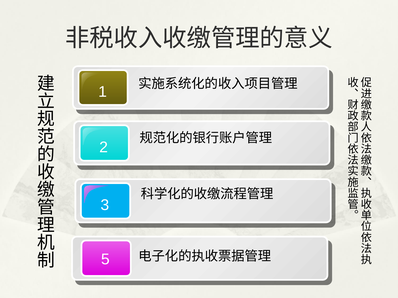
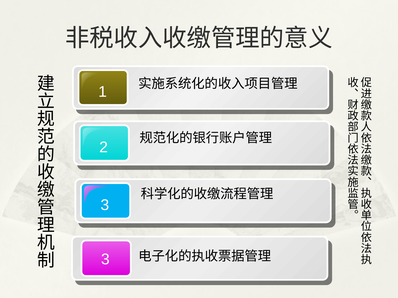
5: 5 -> 3 (105, 260)
